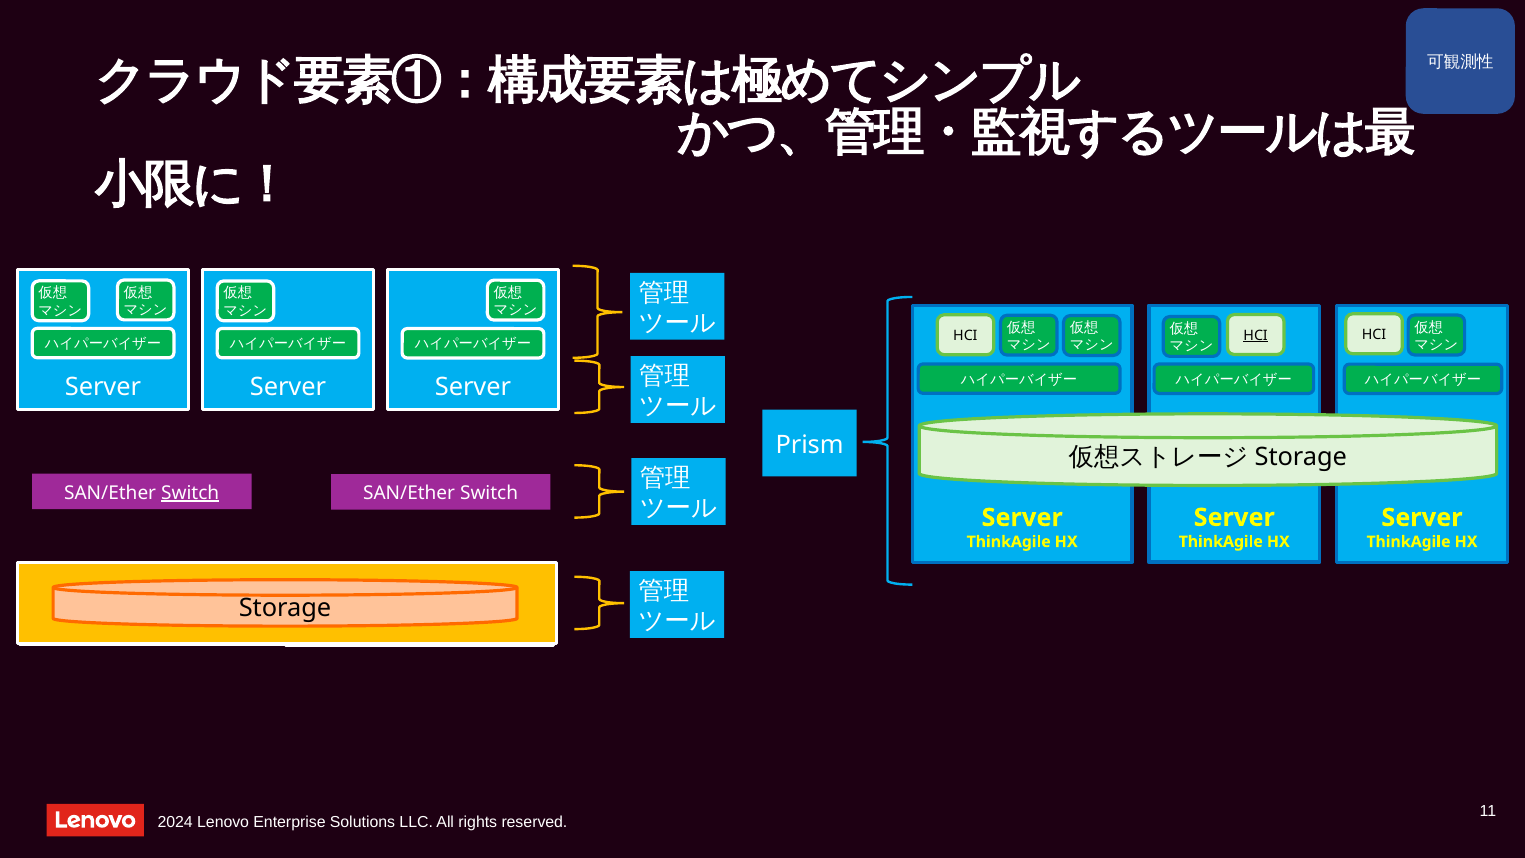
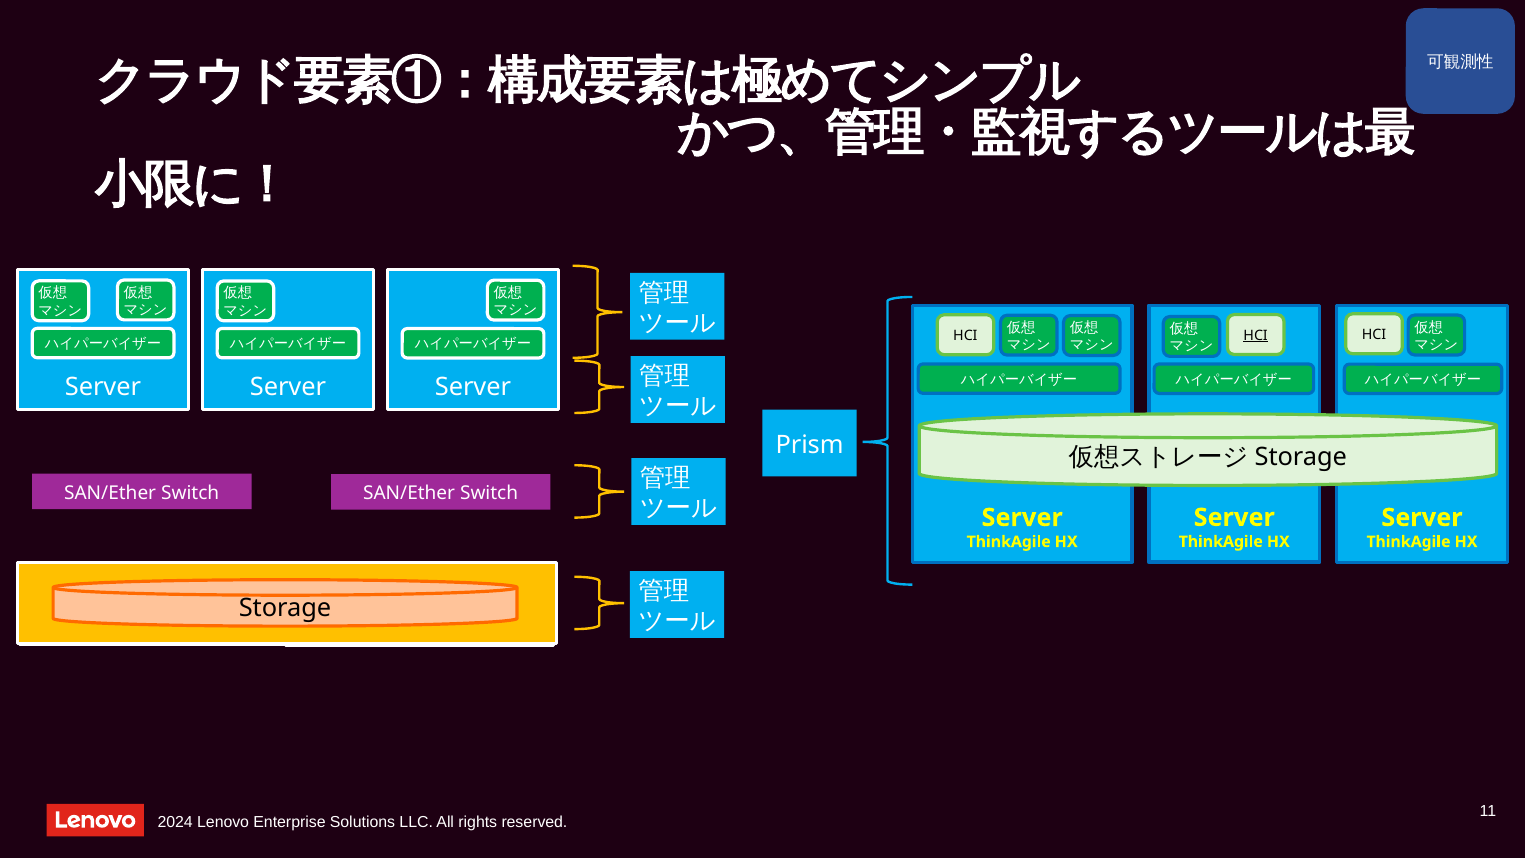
Switch underline: present -> none (190, 493)
